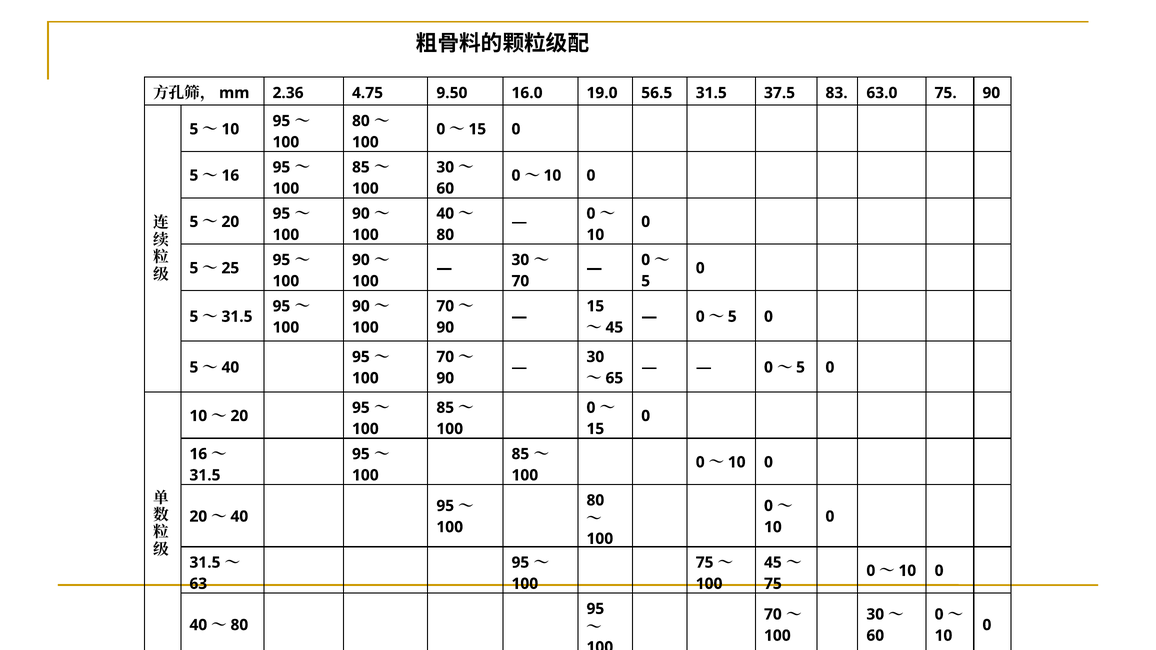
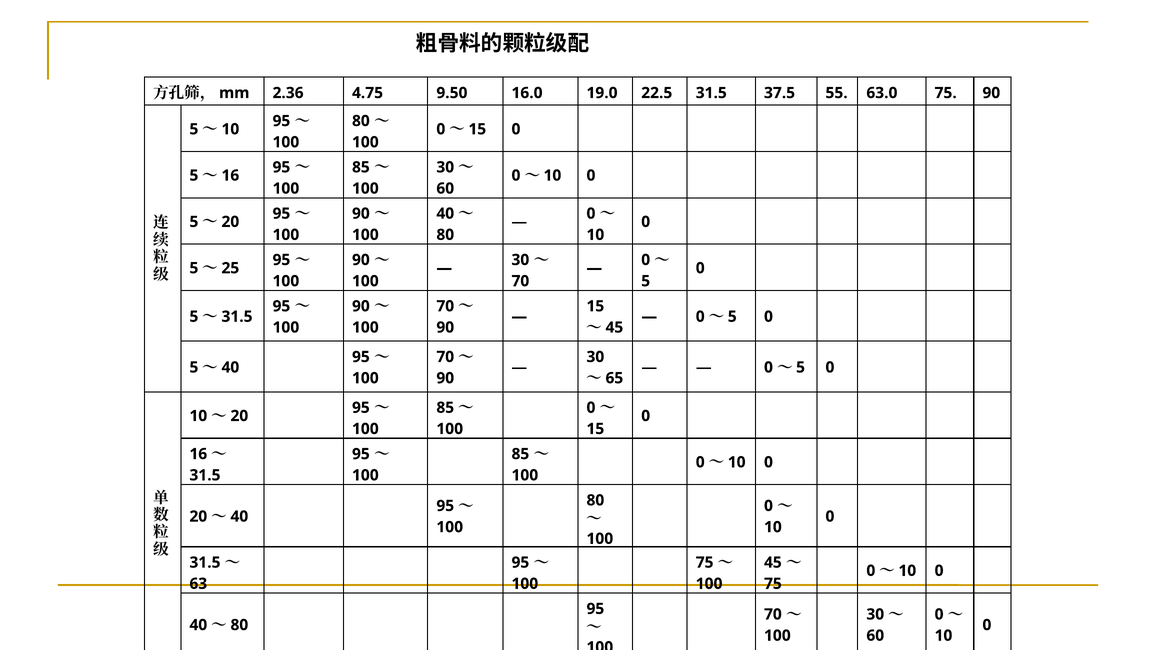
56.5: 56.5 -> 22.5 (657, 93)
83: 83 -> 55 (837, 93)
